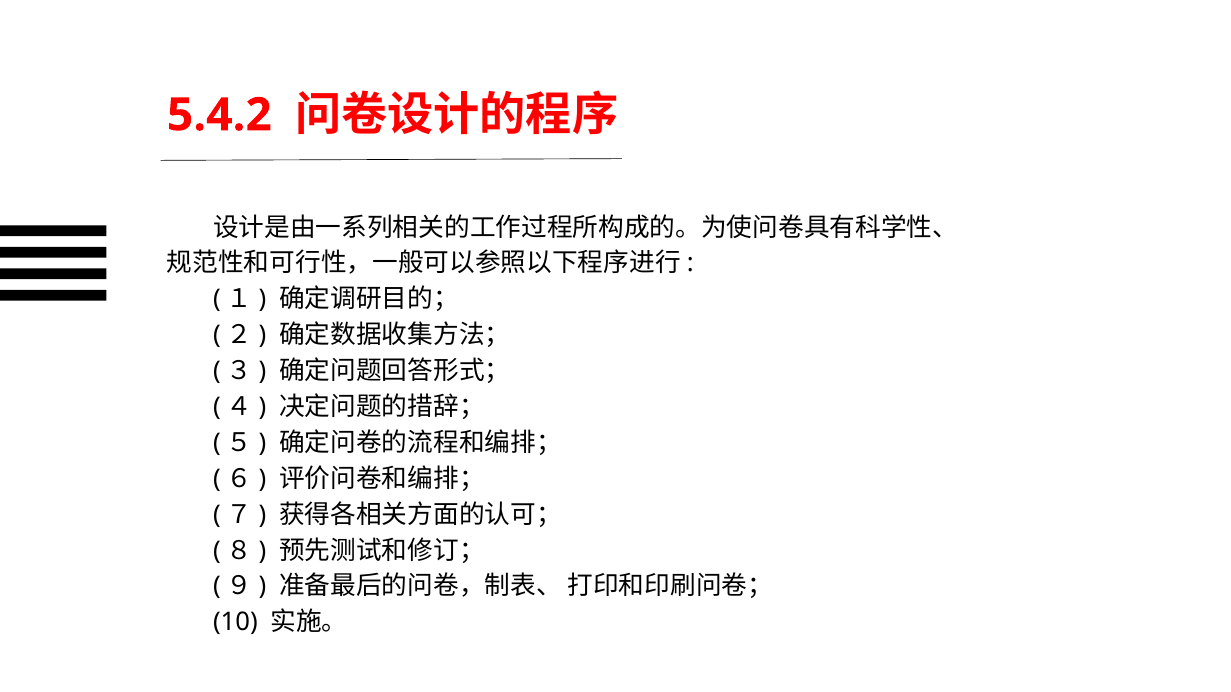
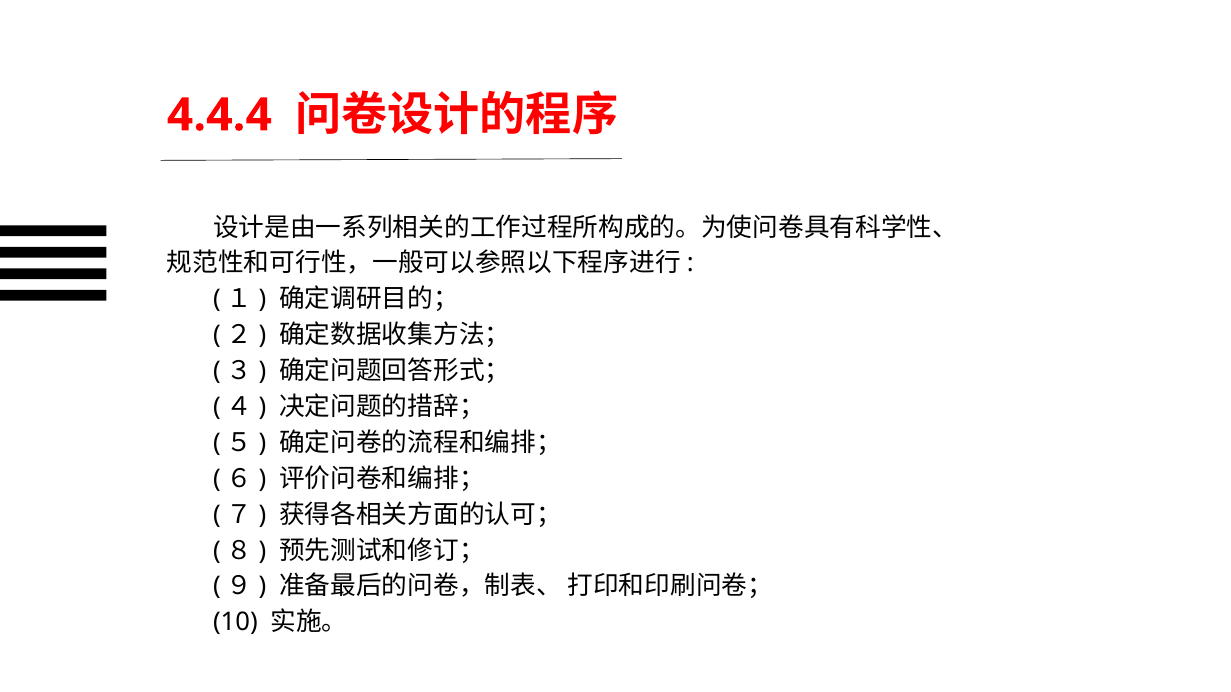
5.4.2: 5.4.2 -> 4.4.4 (219, 115)
